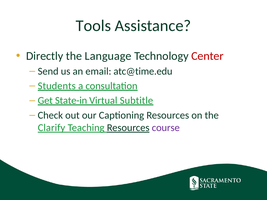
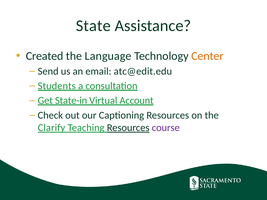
Tools: Tools -> State (93, 26)
Directly: Directly -> Created (45, 56)
Center colour: red -> orange (207, 56)
atc@time.edu: atc@time.edu -> atc@edit.edu (143, 71)
Subtitle: Subtitle -> Account (137, 101)
